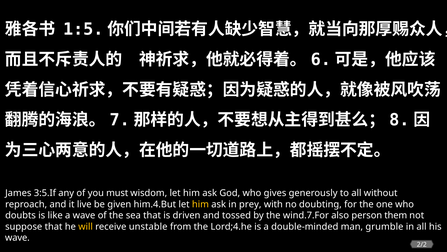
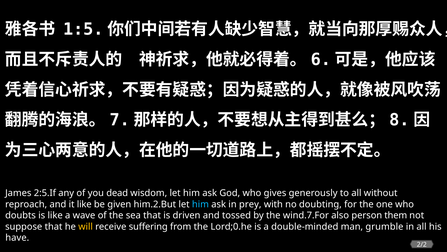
3:5.If: 3:5.If -> 2:5.If (45, 193)
must: must -> dead (117, 193)
it live: live -> like (84, 204)
him.4.But: him.4.But -> him.2.But (155, 204)
him colour: yellow -> light blue (200, 204)
unstable: unstable -> suffering (148, 226)
Lord;4.he: Lord;4.he -> Lord;0.he (231, 226)
wave: wave -> have (17, 237)
